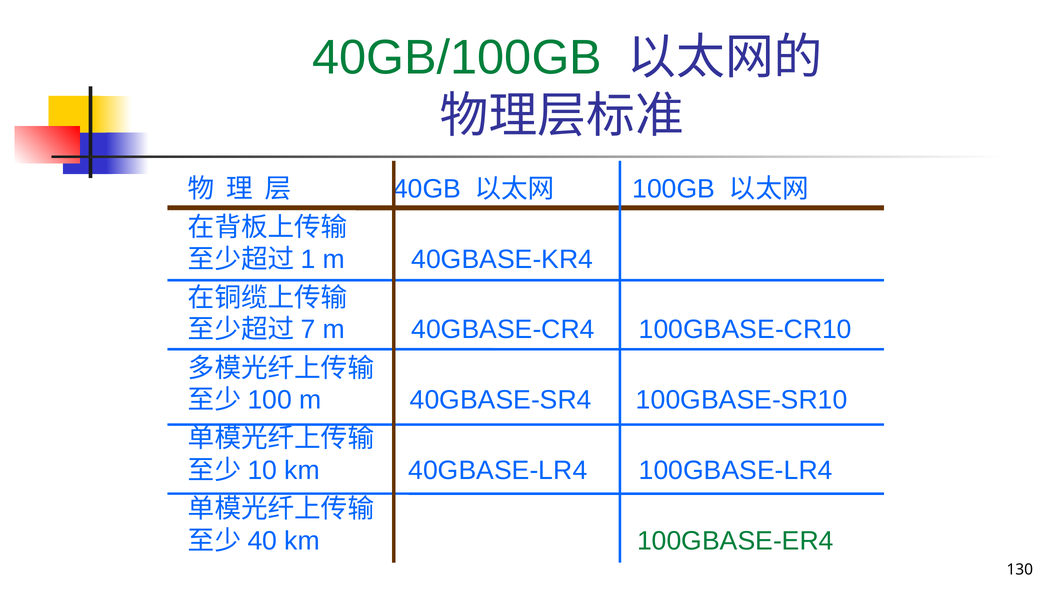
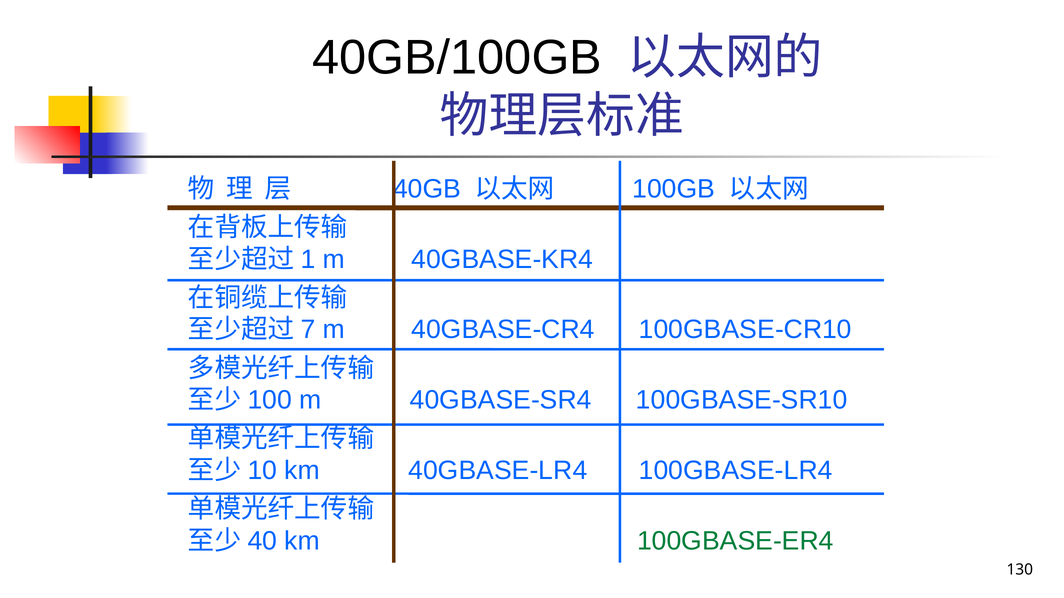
40GB/100GB colour: green -> black (457, 58)
